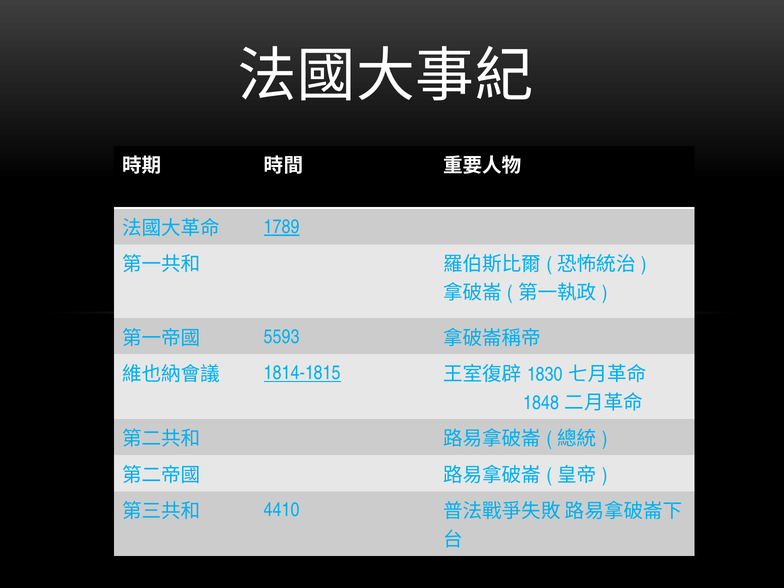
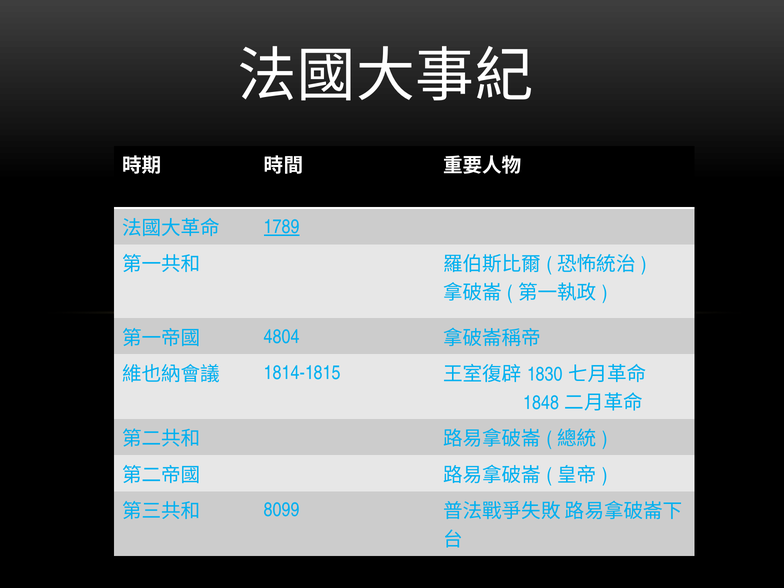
5593: 5593 -> 4804 (282, 337)
1814-1815 underline: present -> none (302, 373)
4410: 4410 -> 8099 (282, 510)
